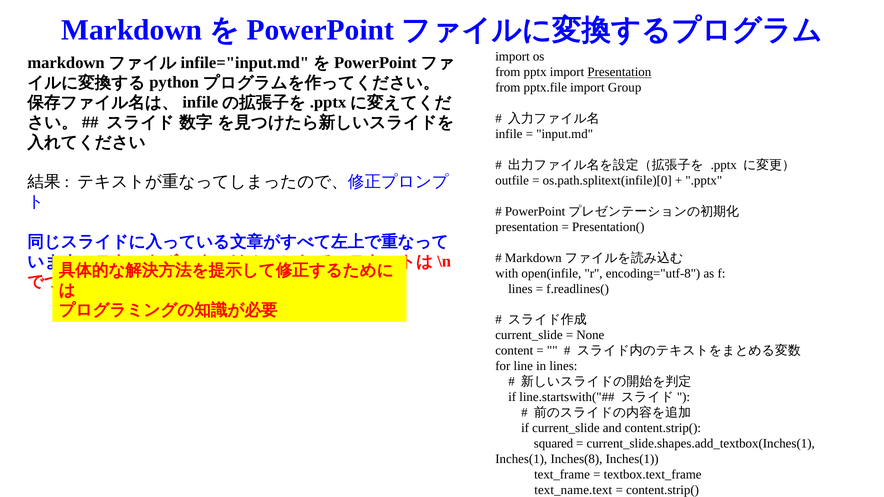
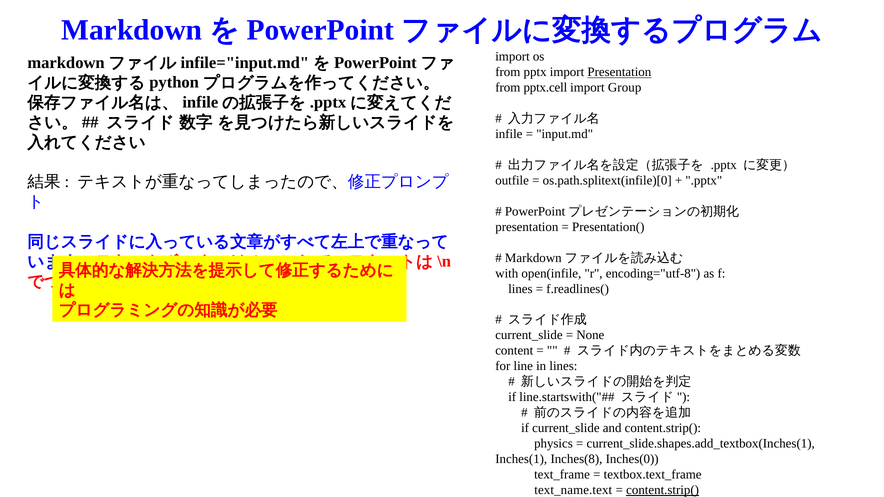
pptx.file: pptx.file -> pptx.cell (545, 88)
squared: squared -> physics (553, 444)
Inches(8 Inches(1: Inches(1 -> Inches(0 (632, 459)
content.strip( underline: none -> present (663, 490)
